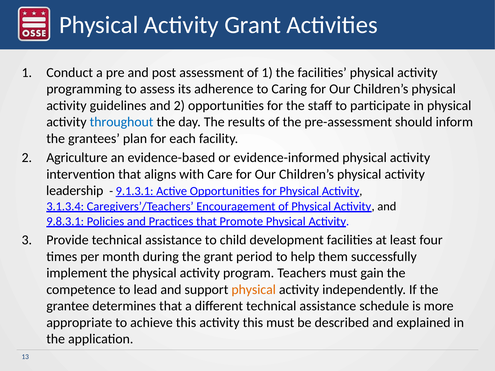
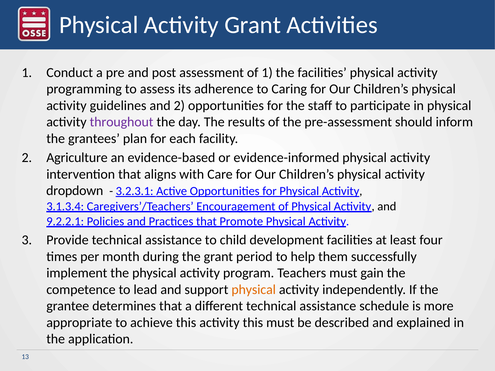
throughout colour: blue -> purple (122, 122)
leadership: leadership -> dropdown (75, 191)
9.1.3.1: 9.1.3.1 -> 3.2.3.1 (135, 191)
9.8.3.1: 9.8.3.1 -> 9.2.2.1 (65, 222)
